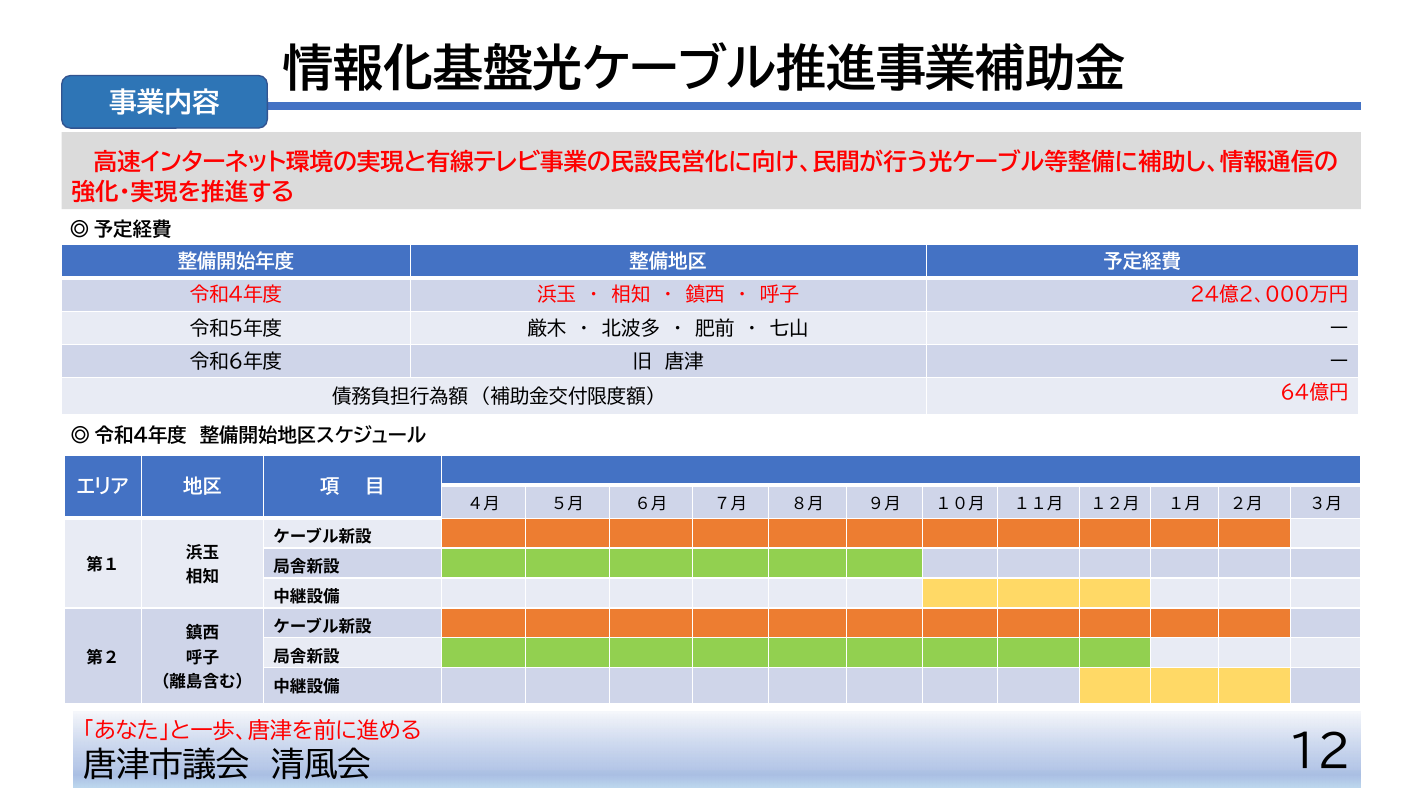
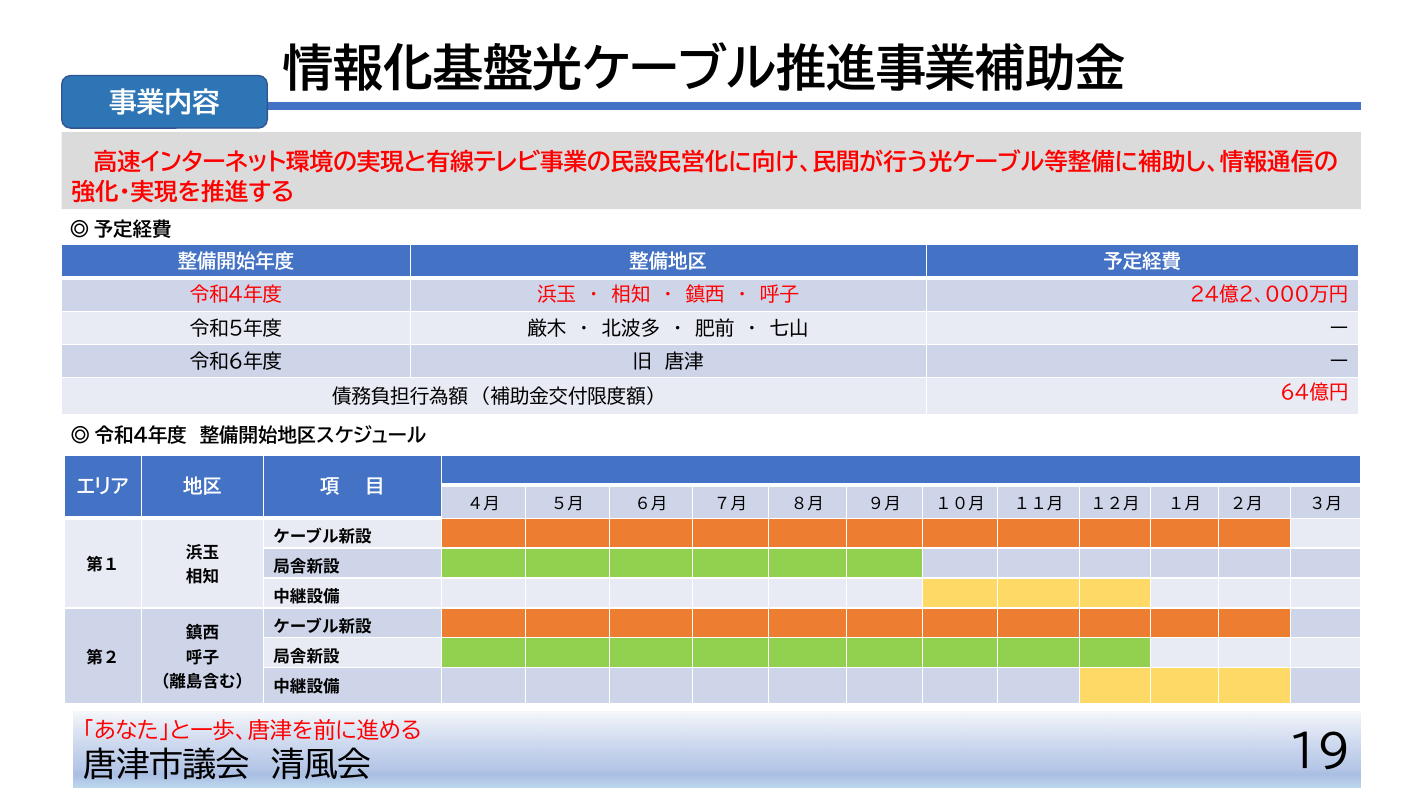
12: 12 -> 19 (1320, 753)
